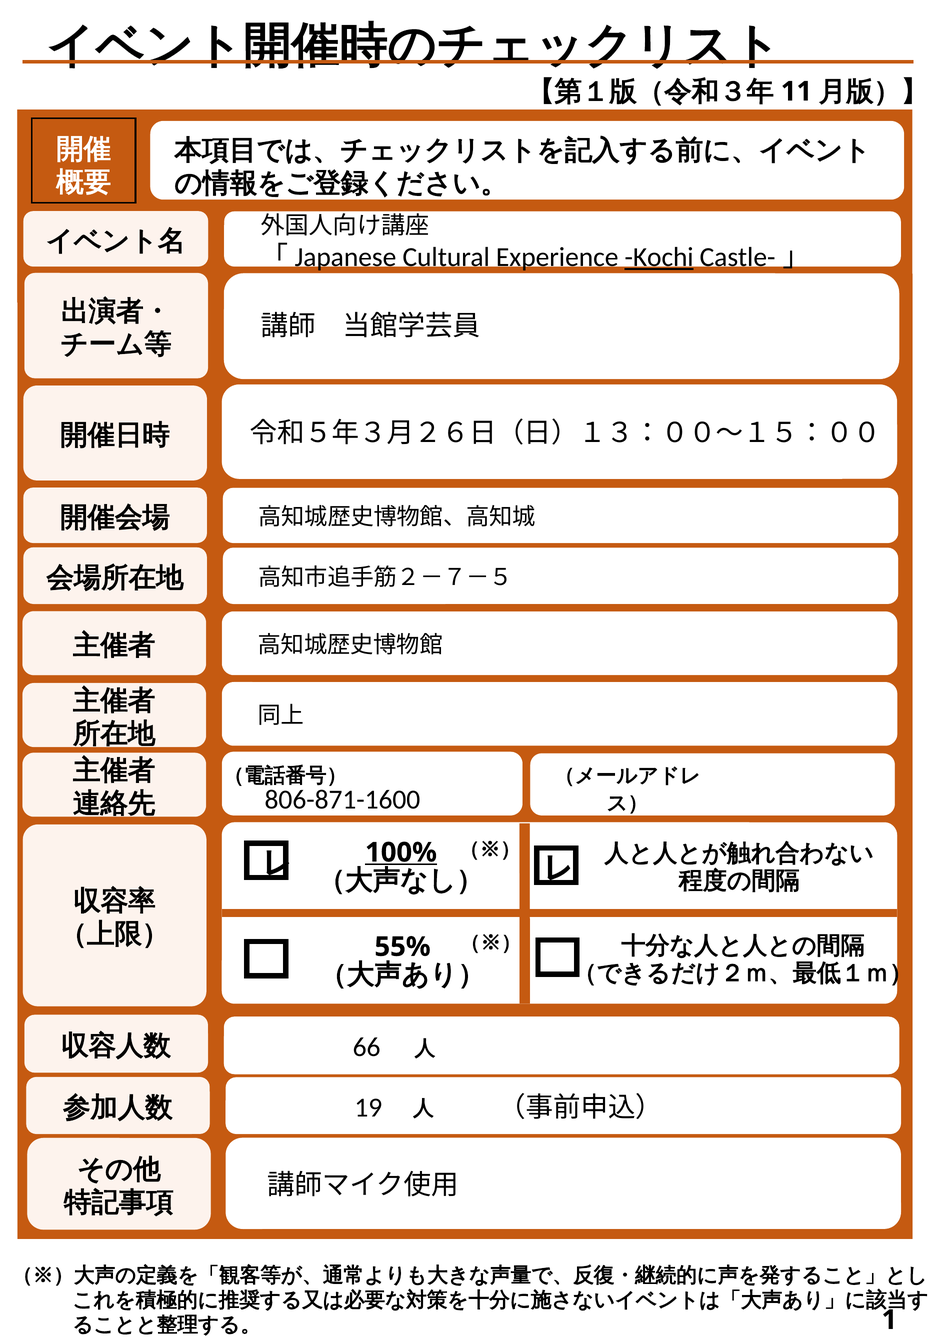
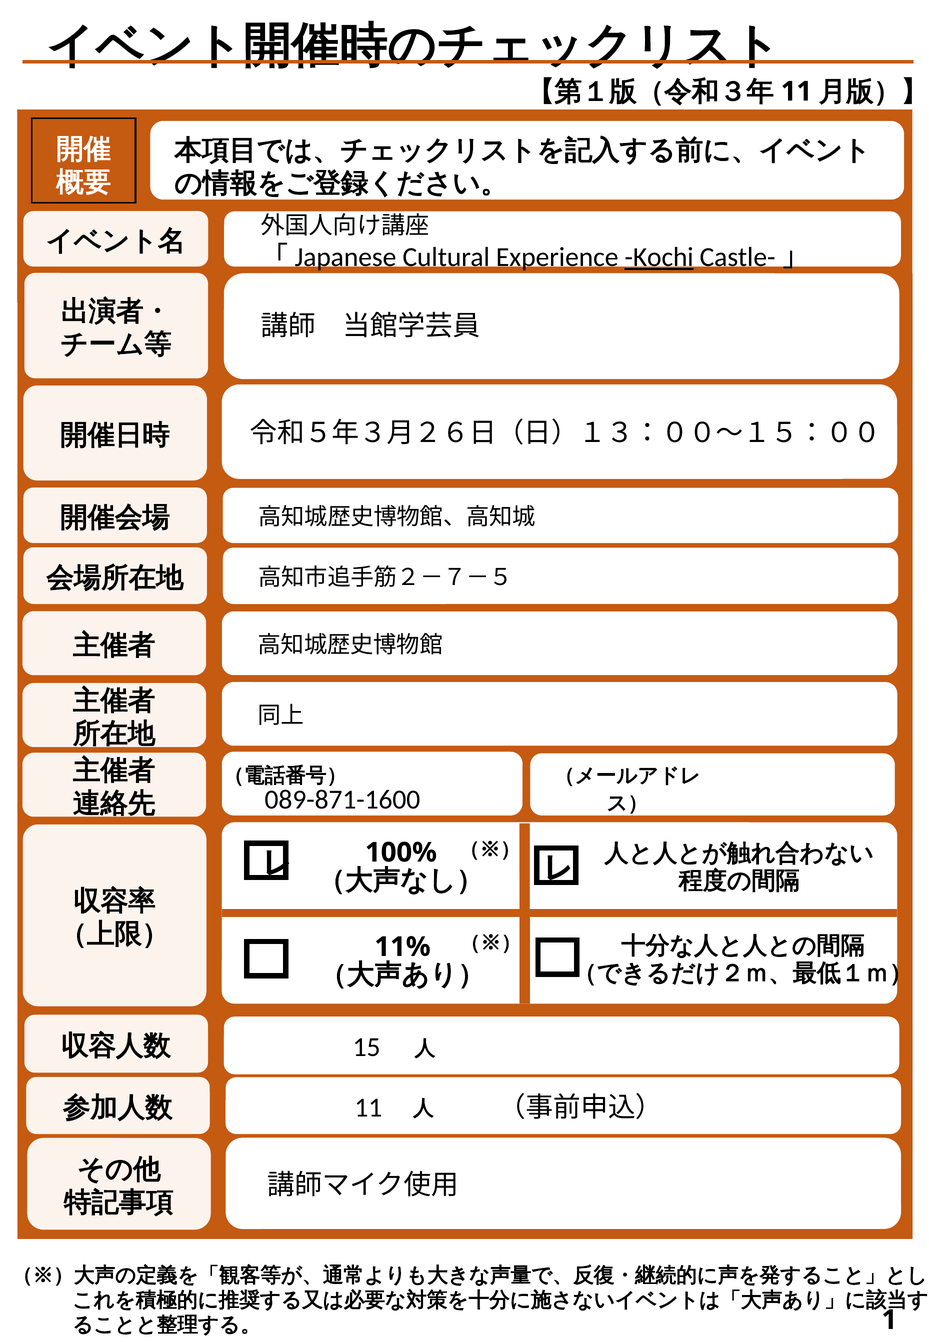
806-871-1600: 806-871-1600 -> 089-871-1600 (342, 800)
100% underline: present -> none (401, 852)
55%: 55% -> 11% (403, 947)
66: 66 -> 15 (367, 1047)
19: 19 -> 11 (368, 1107)
